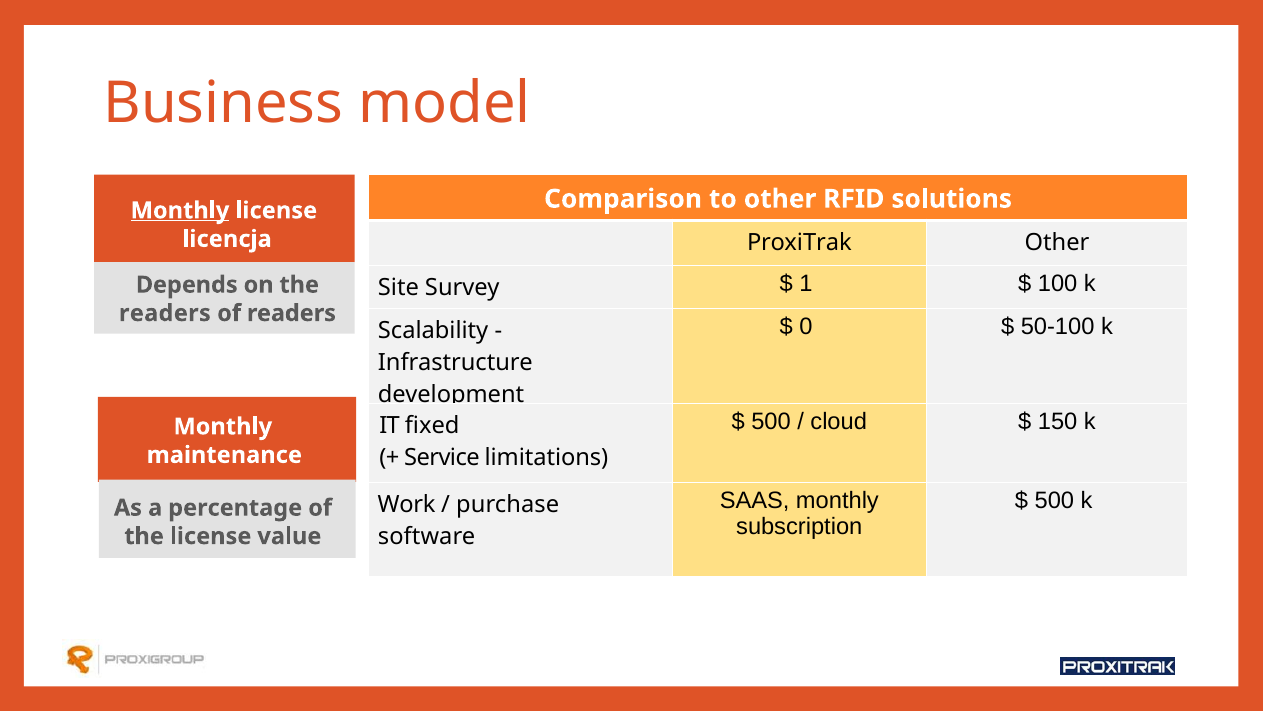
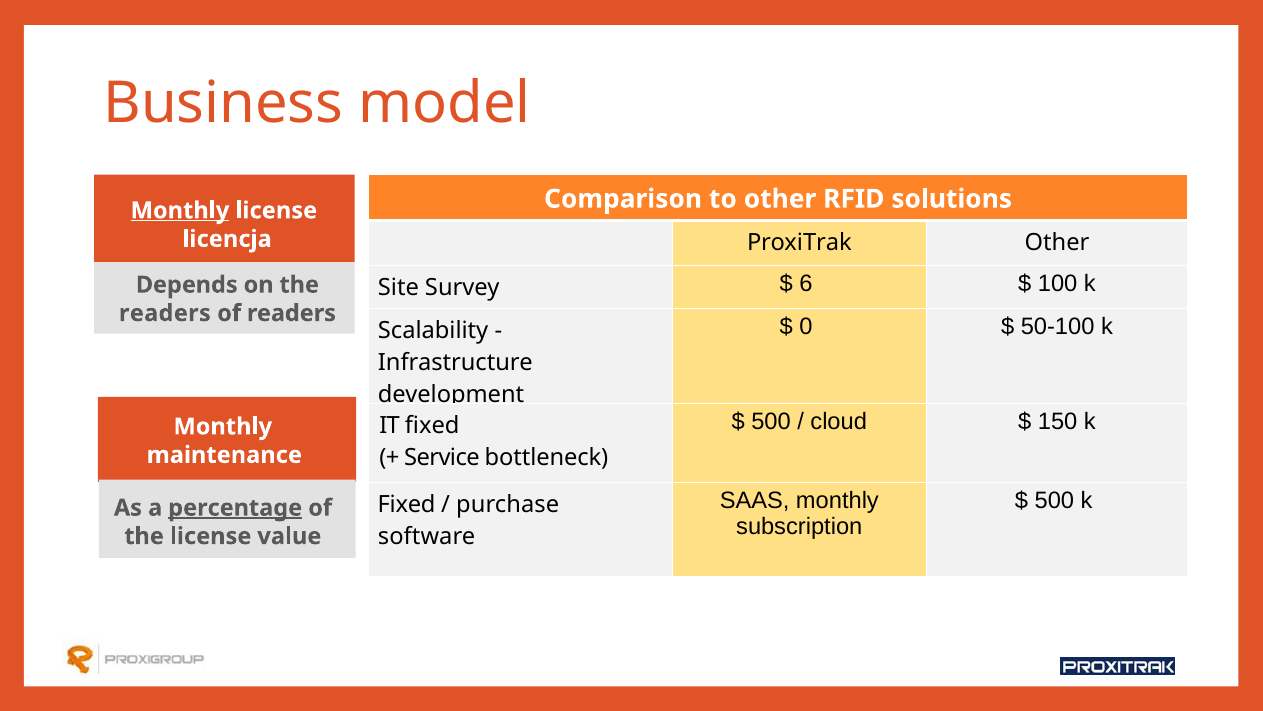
1: 1 -> 6 (806, 284)
limitations: limitations -> bottleneck (546, 457)
Work: Work -> Fixed (407, 504)
percentage underline: none -> present (235, 507)
